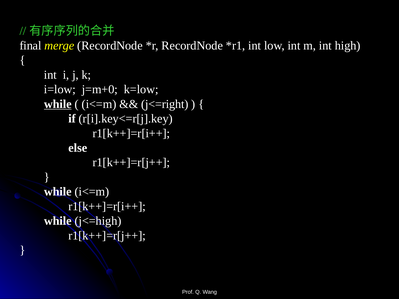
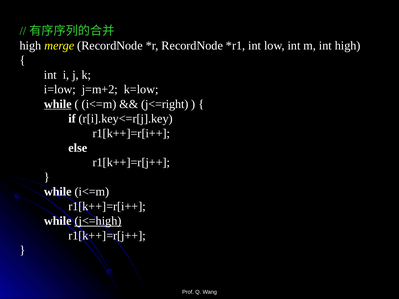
final: final -> high (30, 46)
j=m+0: j=m+0 -> j=m+2 (100, 89)
j<=high underline: none -> present (98, 221)
